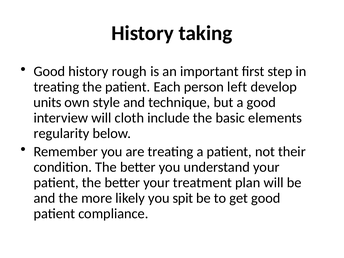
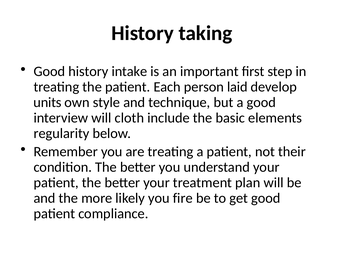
rough: rough -> intake (129, 72)
left: left -> laid (237, 87)
spit: spit -> fire (183, 198)
